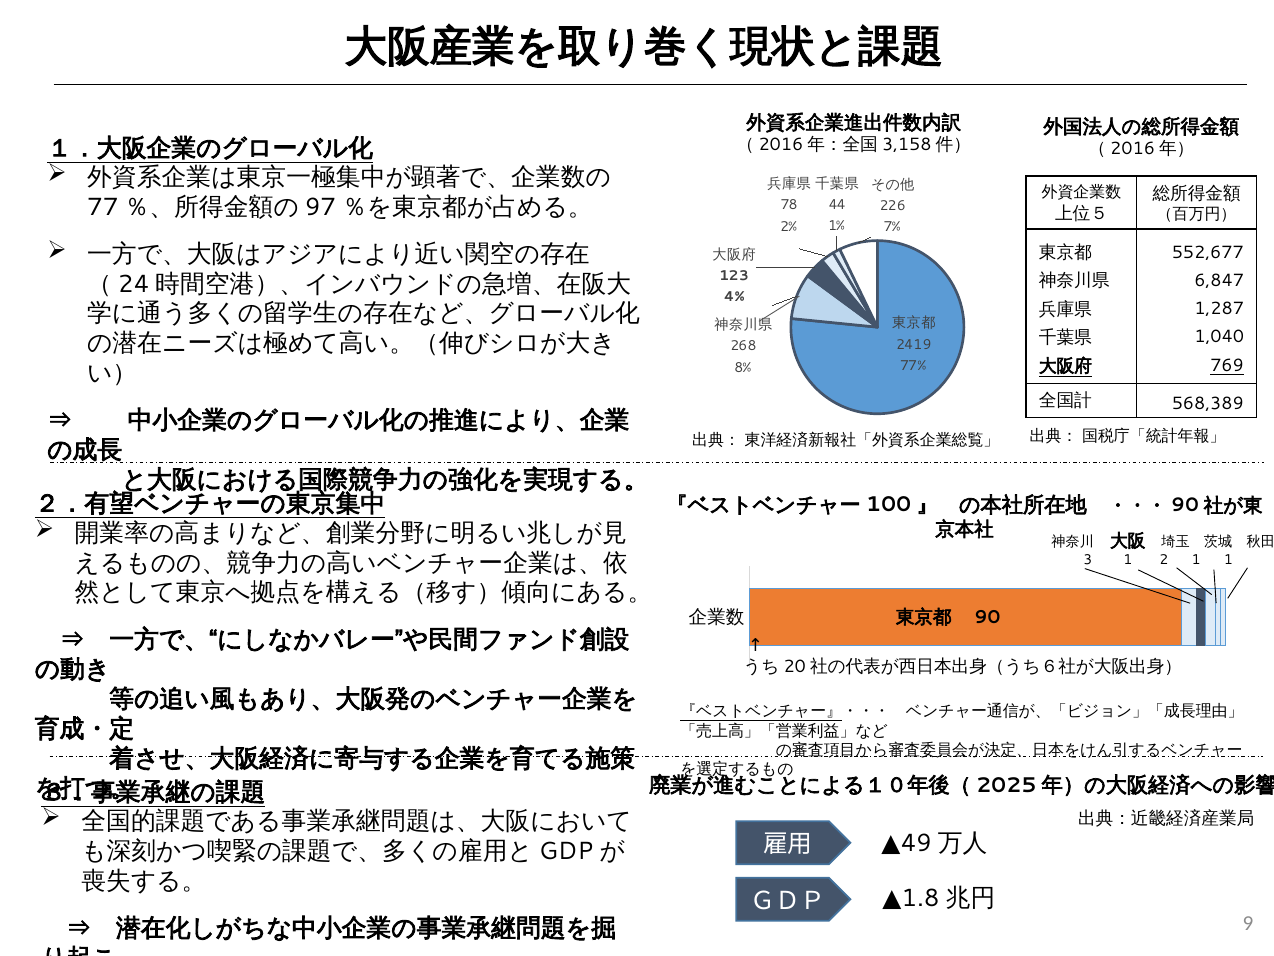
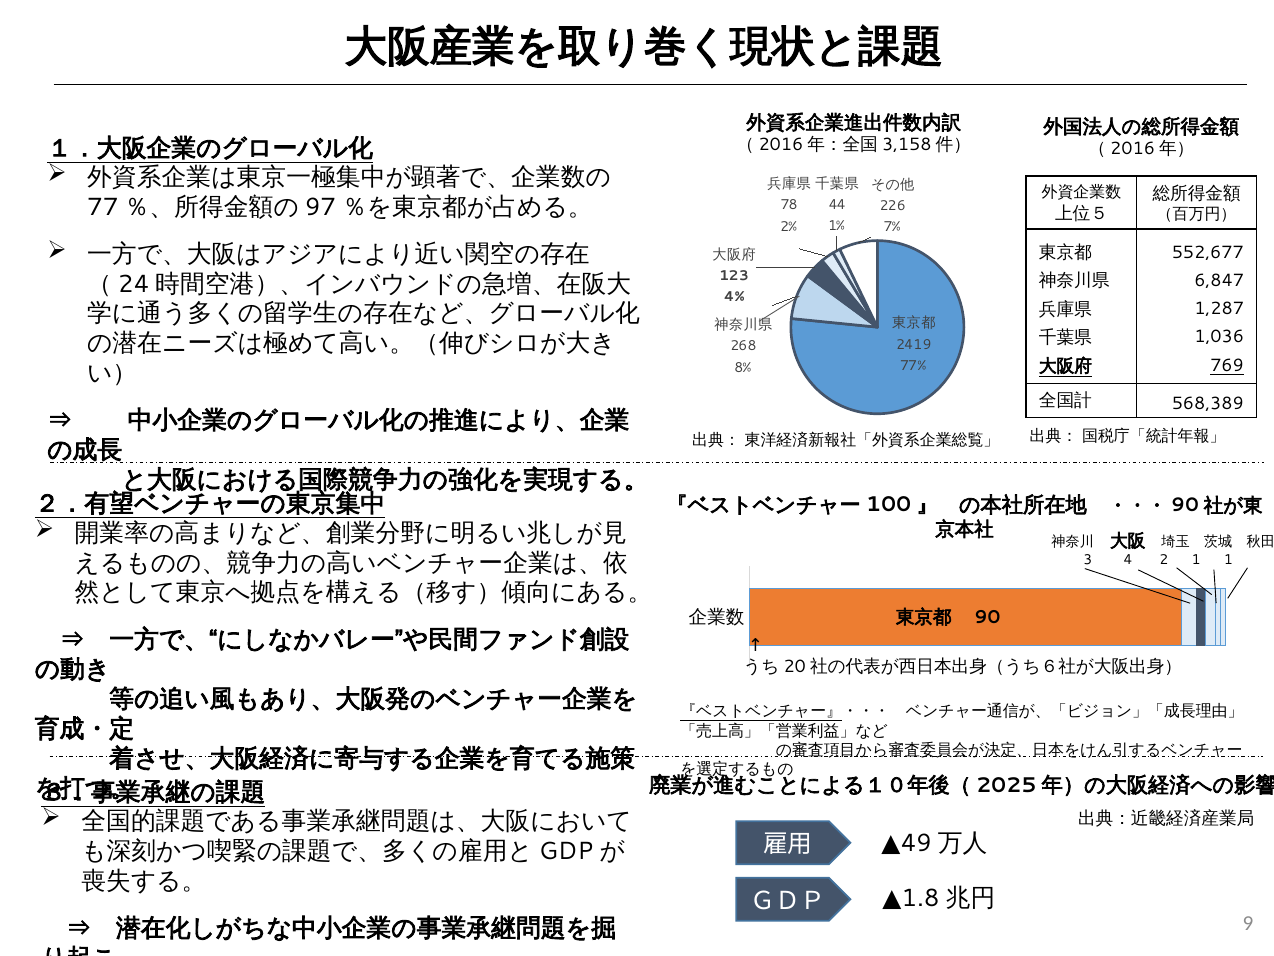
1,040: 1,040 -> 1,036 (1219, 337)
3 1: 1 -> 4 (1128, 559)
